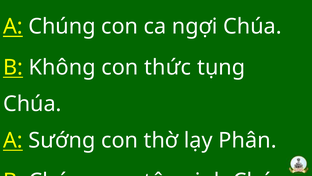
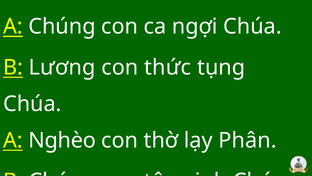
Không: Không -> Lương (62, 67)
Sướng: Sướng -> Nghèo (62, 140)
